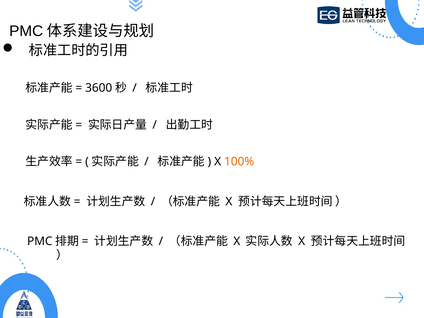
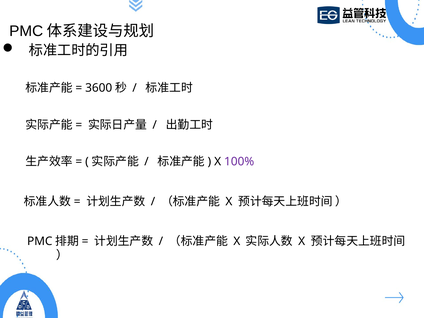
100% colour: orange -> purple (239, 162)
